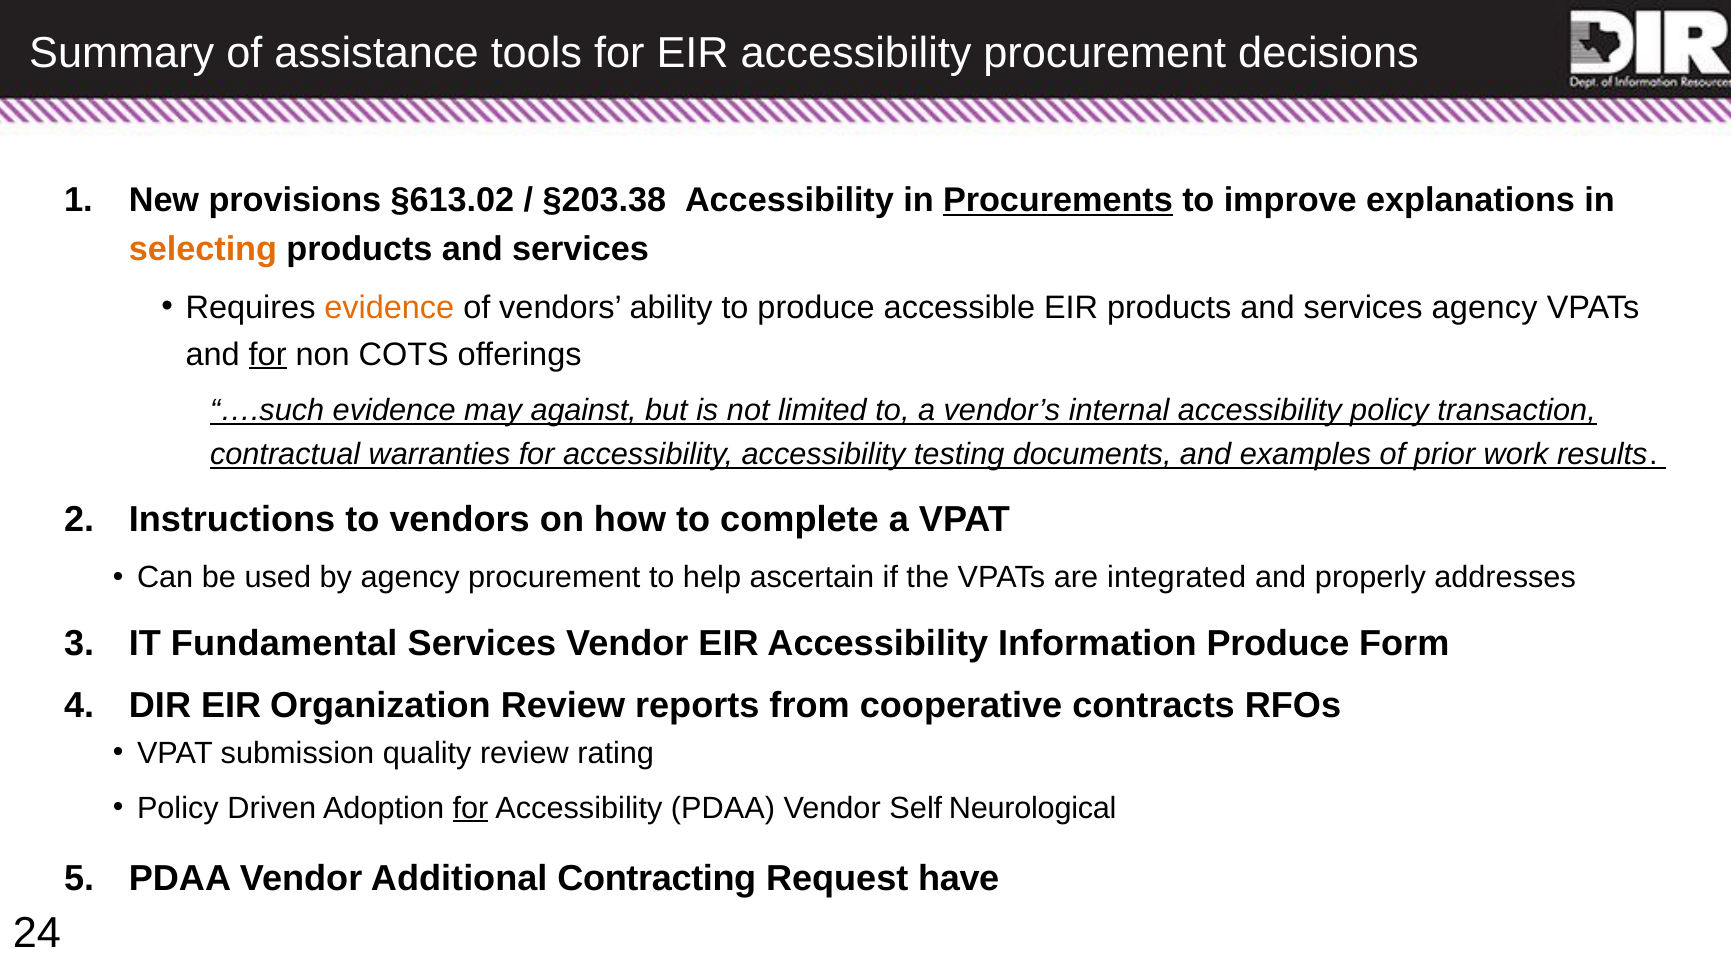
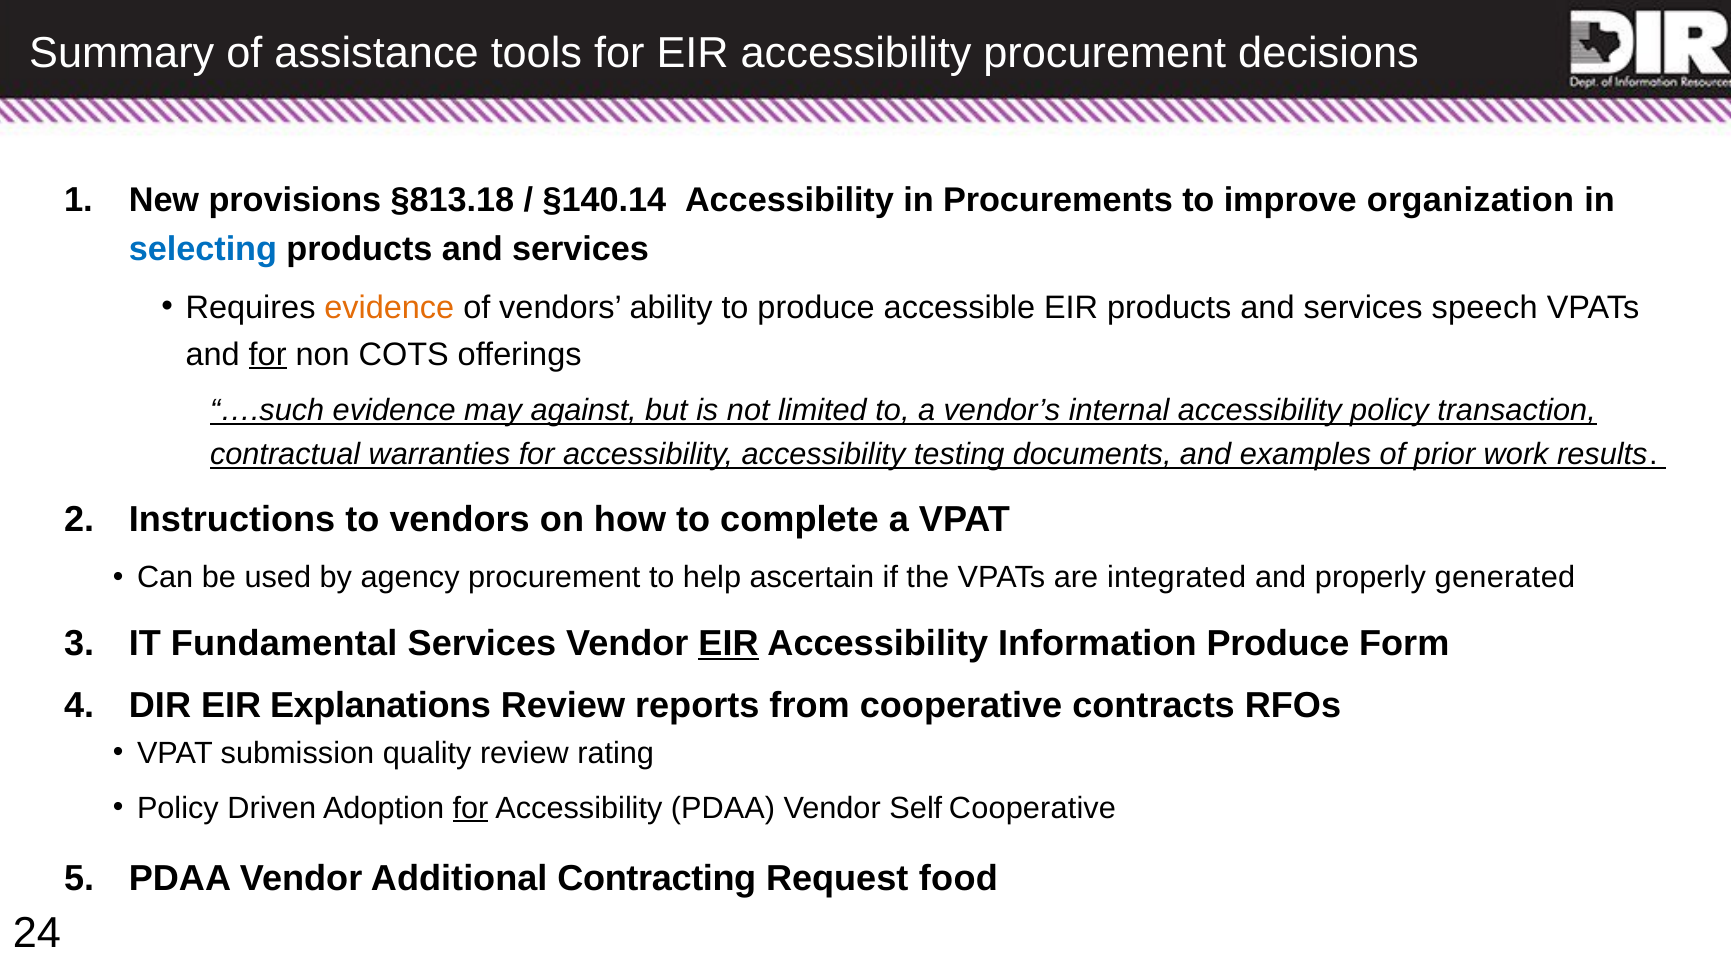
§613.02: §613.02 -> §813.18 (452, 200)
§203.38: §203.38 -> §140.14 (604, 200)
Procurements underline: present -> none (1058, 200)
explanations: explanations -> organization (1470, 200)
selecting colour: orange -> blue (203, 249)
services agency: agency -> speech (1485, 308)
addresses: addresses -> generated (1505, 578)
EIR underline: none -> present (729, 643)
Organization: Organization -> Explanations (380, 706)
Self Neurological: Neurological -> Cooperative (1033, 808)
have: have -> food (958, 879)
